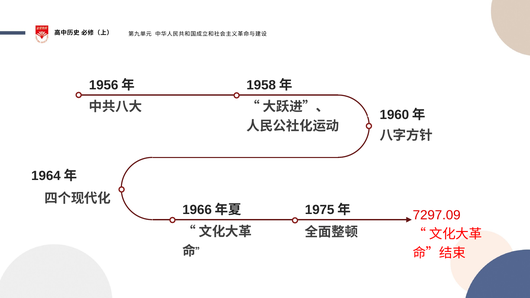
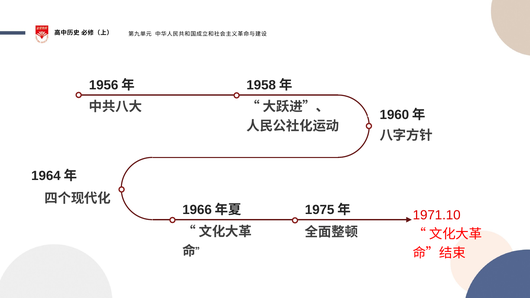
7297.09: 7297.09 -> 1971.10 (437, 215)
